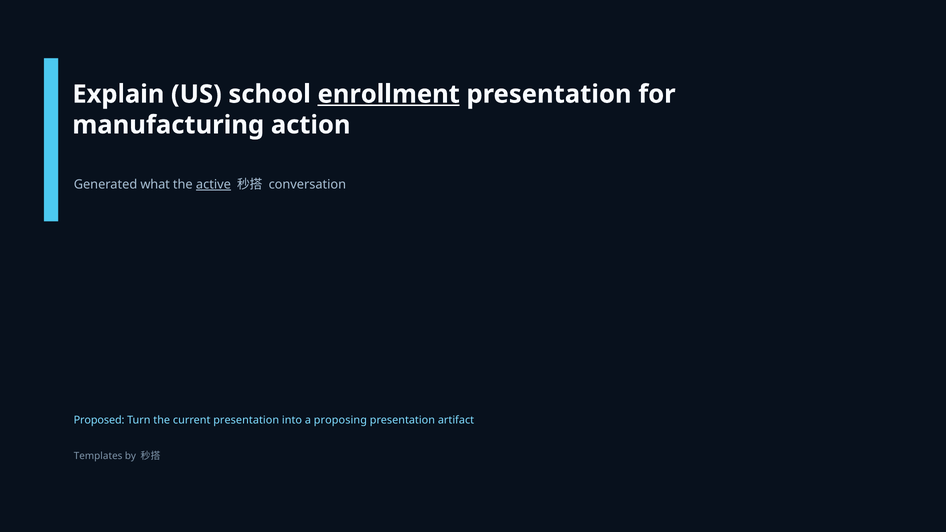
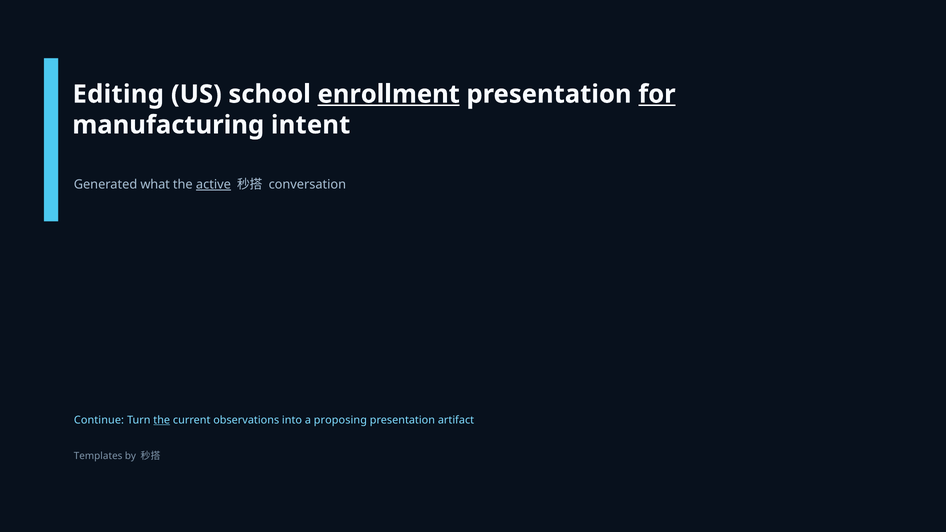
Explain: Explain -> Editing (118, 94)
for underline: none -> present (657, 94)
action: action -> intent (311, 125)
Proposed: Proposed -> Continue (99, 420)
the underline: none -> present (162, 420)
current presentation: presentation -> observations (246, 420)
